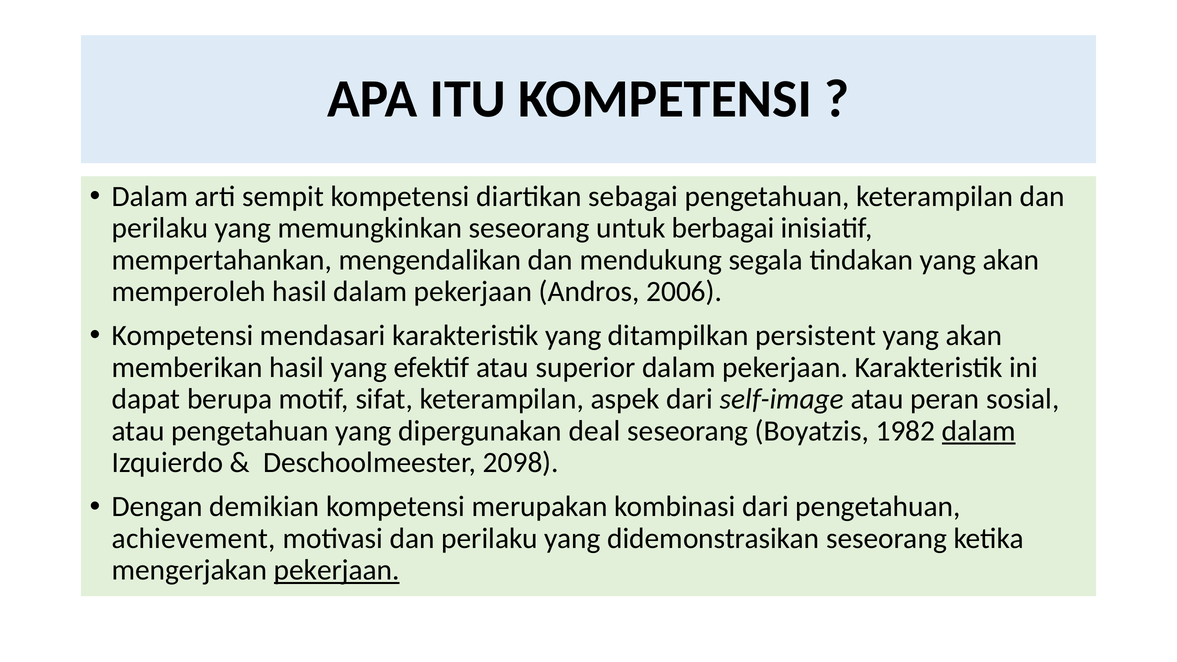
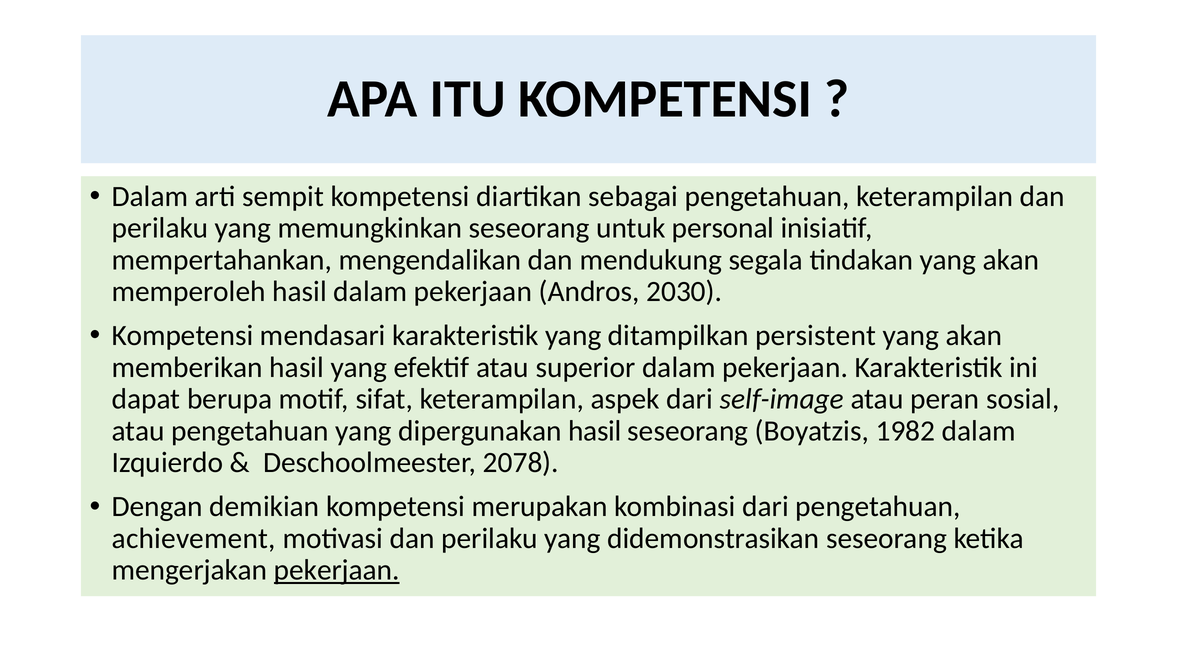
berbagai: berbagai -> personal (723, 228)
2006: 2006 -> 2030 (684, 292)
dipergunakan deal: deal -> hasil (595, 431)
dalam underline: present -> none (979, 431)
2098: 2098 -> 2078 (521, 463)
